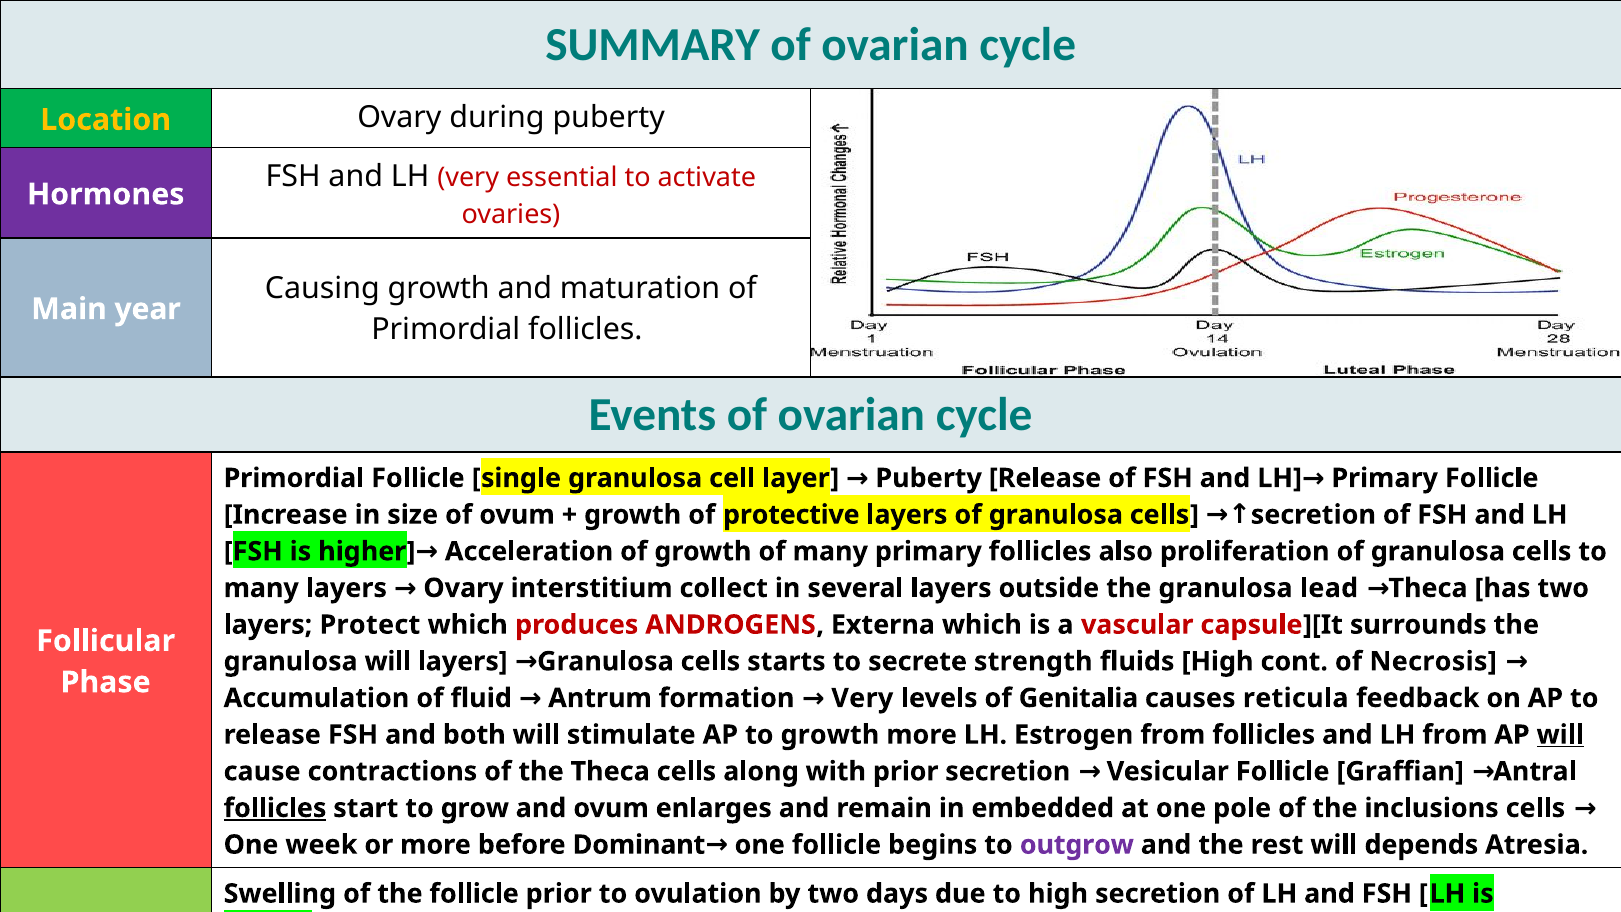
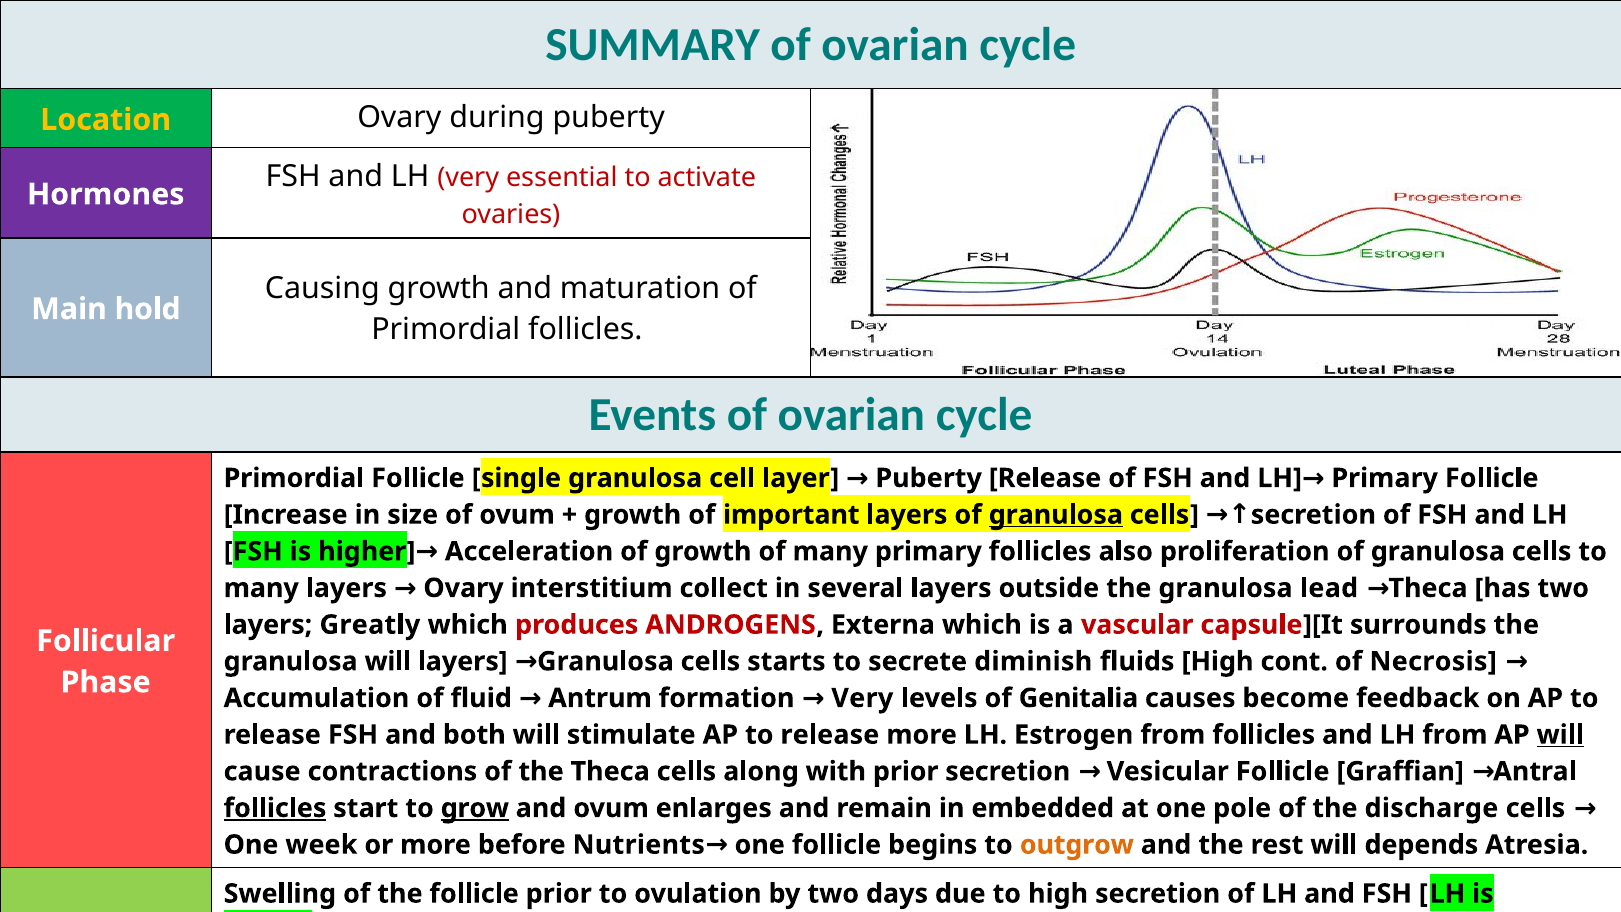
year: year -> hold (148, 309)
protective: protective -> important (791, 515)
granulosa underline: none -> present (1056, 515)
Protect: Protect -> Greatly (370, 625)
strength: strength -> diminish (1033, 662)
reticula: reticula -> become (1296, 698)
to growth: growth -> release (830, 735)
grow underline: none -> present (475, 808)
inclusions: inclusions -> discharge (1431, 808)
Dominant: Dominant -> Nutrients (639, 845)
outgrow colour: purple -> orange (1077, 845)
